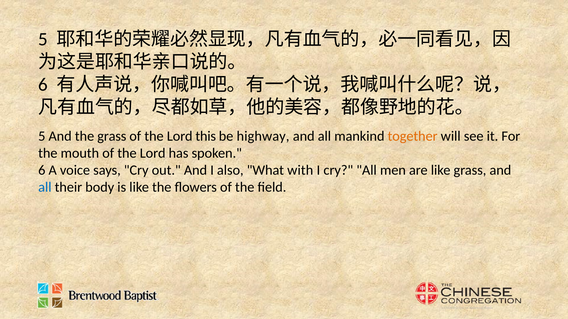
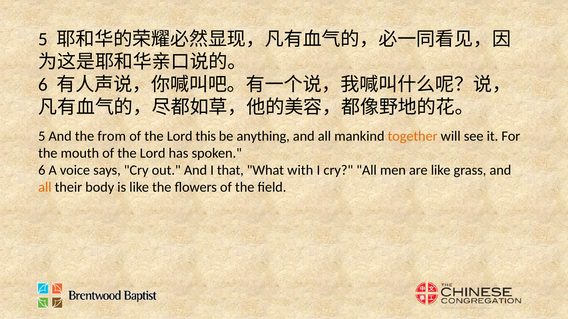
the grass: grass -> from (112, 136)
highway: highway -> anything (263, 136)
also: also -> that (230, 170)
all colour: blue -> orange (45, 187)
